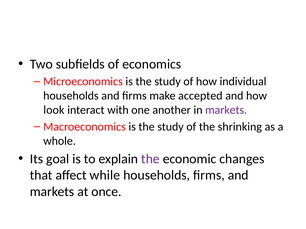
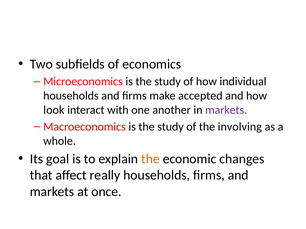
shrinking: shrinking -> involving (240, 127)
the colour: purple -> orange (150, 159)
while: while -> really (105, 176)
